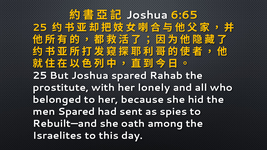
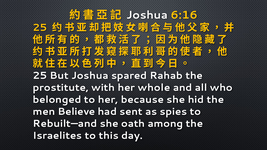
6:65: 6:65 -> 6:16 (184, 15)
lonely: lonely -> whole (154, 88)
men Spared: Spared -> Believe (76, 112)
